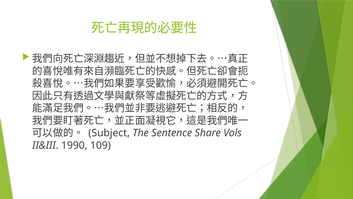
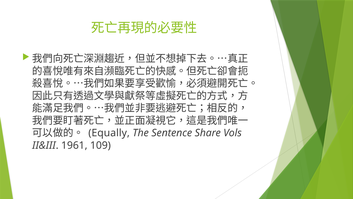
Subject: Subject -> Equally (109, 133)
1990: 1990 -> 1961 (74, 145)
